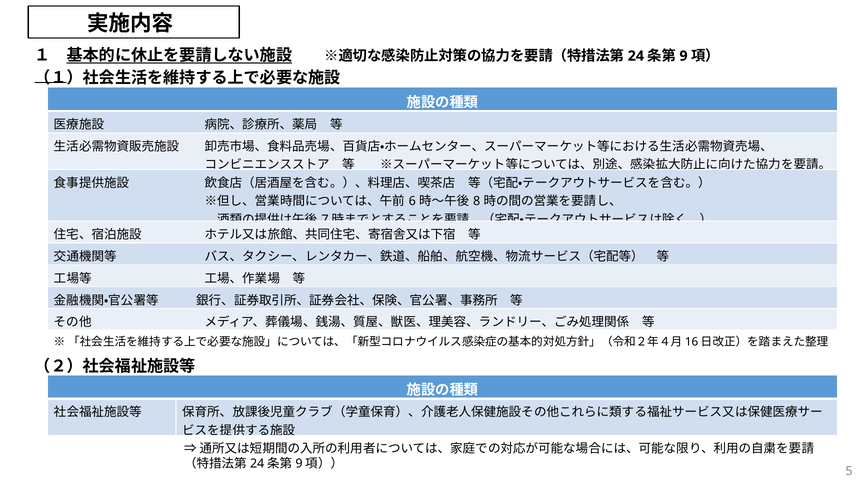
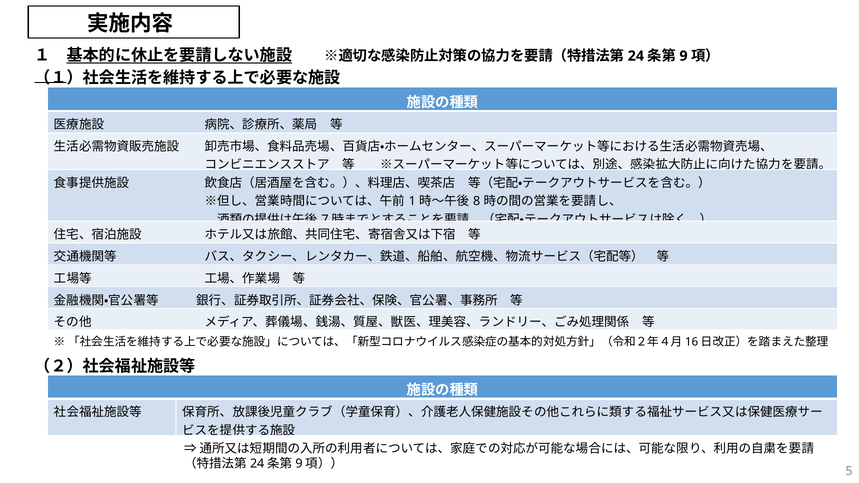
6: 6 -> 1 (412, 201)
